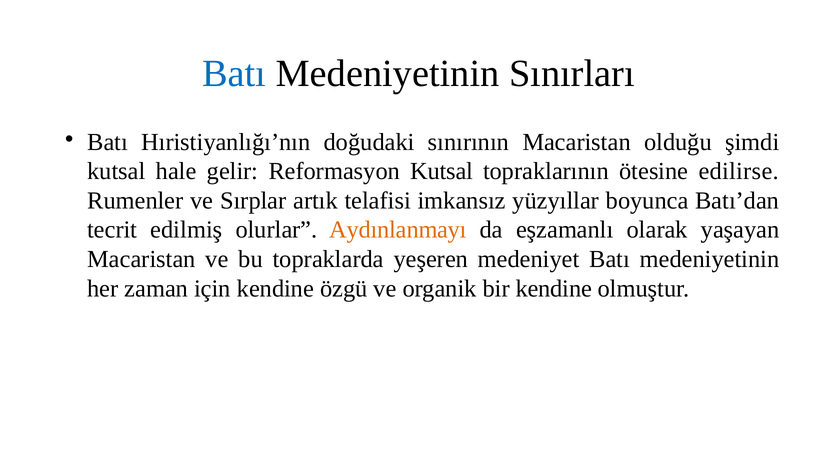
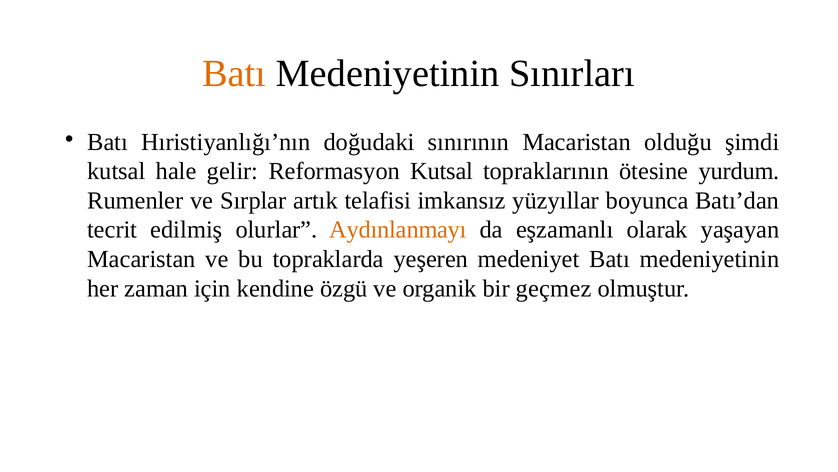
Batı colour: blue -> orange (234, 73)
edilirse: edilirse -> yurdum (739, 171)
bir kendine: kendine -> geçmez (554, 288)
